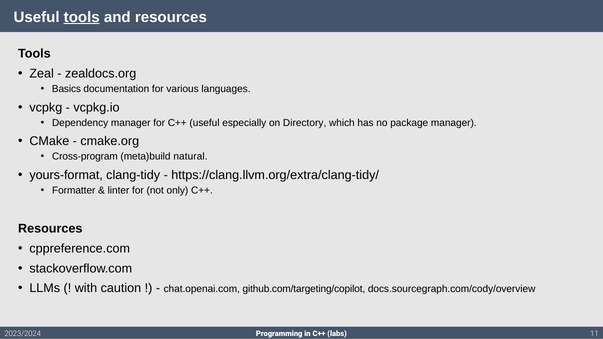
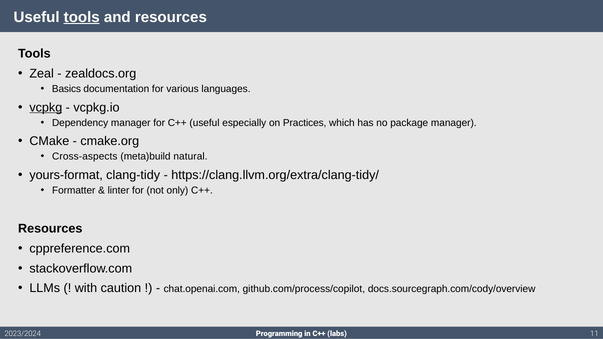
vcpkg underline: none -> present (46, 107)
Directory: Directory -> Practices (305, 123)
Cross-program: Cross-program -> Cross-aspects (85, 157)
github.com/targeting/copilot: github.com/targeting/copilot -> github.com/process/copilot (304, 289)
